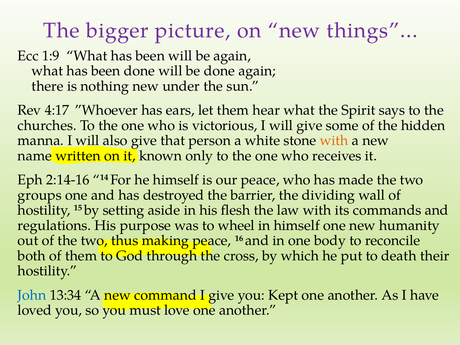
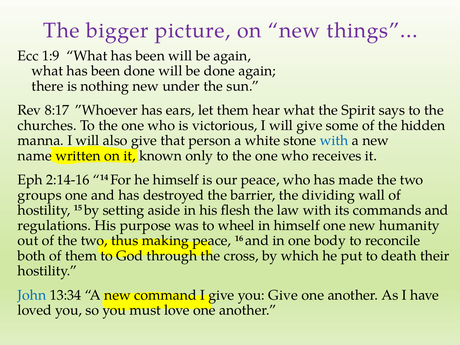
4:17: 4:17 -> 8:17 (57, 110)
with colour: orange -> blue (334, 141)
you Kept: Kept -> Give (283, 295)
